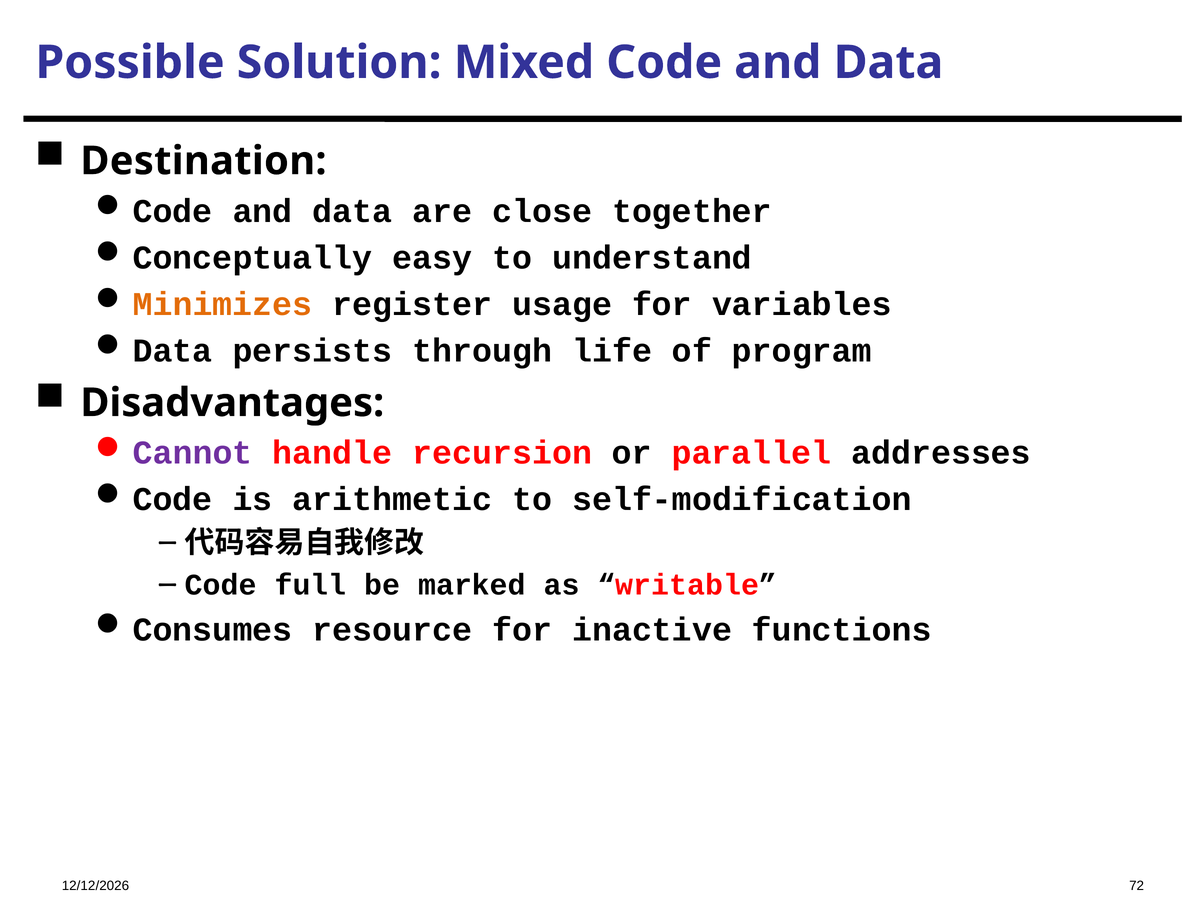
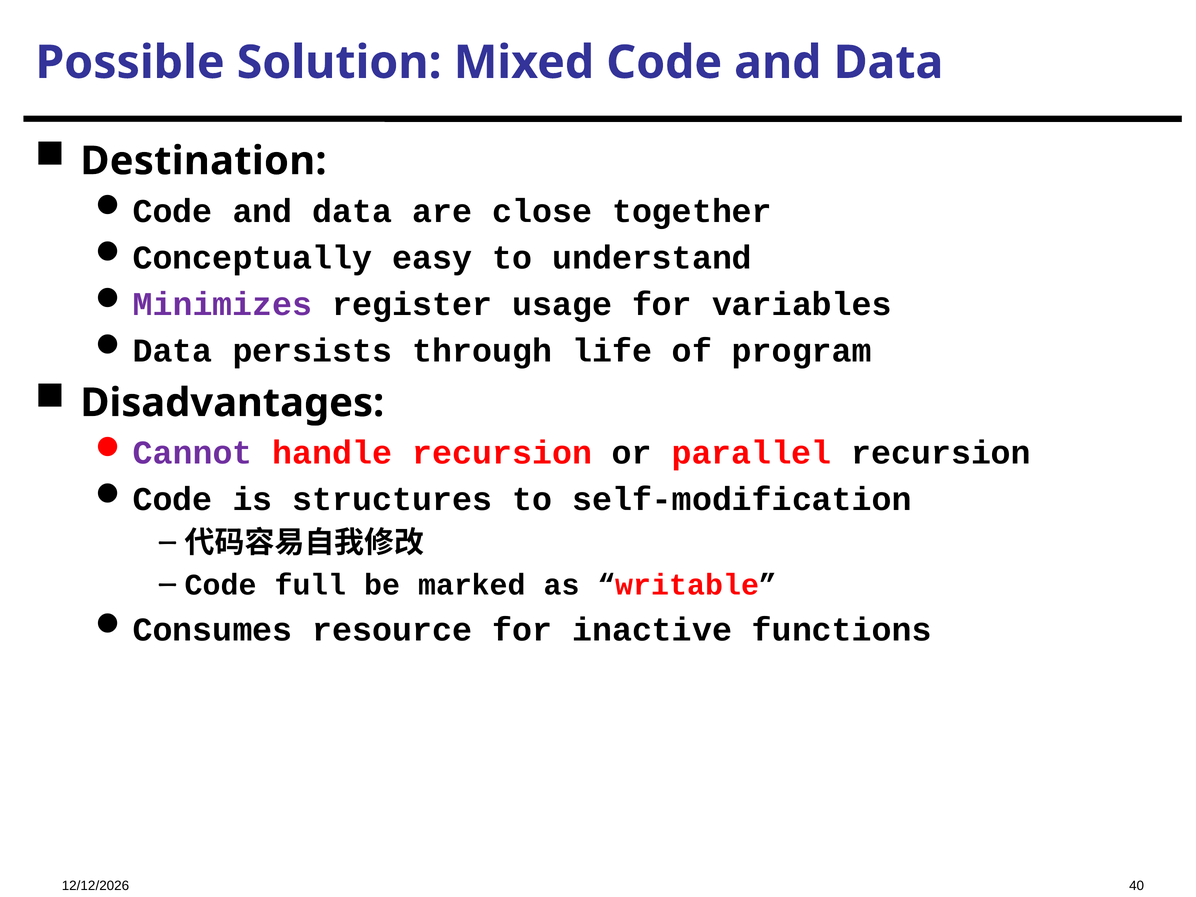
Minimizes colour: orange -> purple (222, 304)
parallel addresses: addresses -> recursion (941, 453)
arithmetic: arithmetic -> structures (392, 499)
72: 72 -> 40 (1137, 886)
